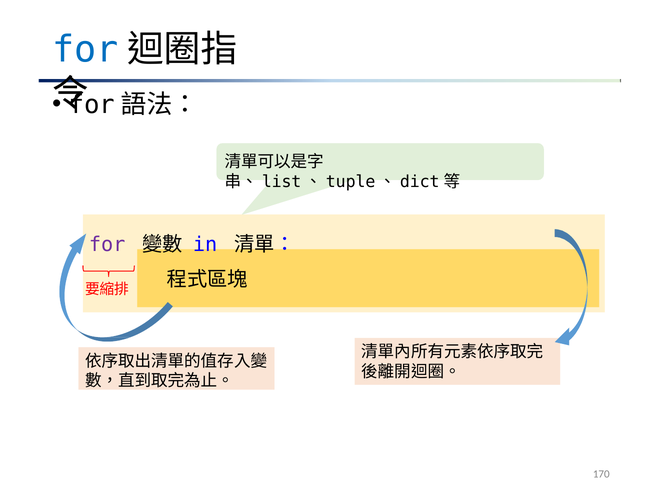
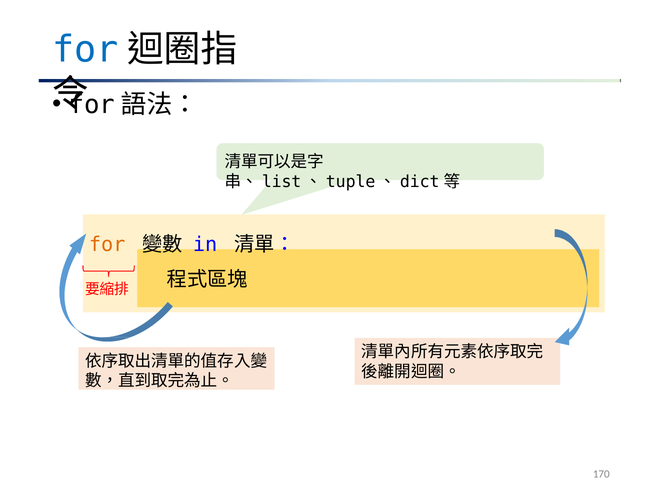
for colour: purple -> orange (107, 244)
